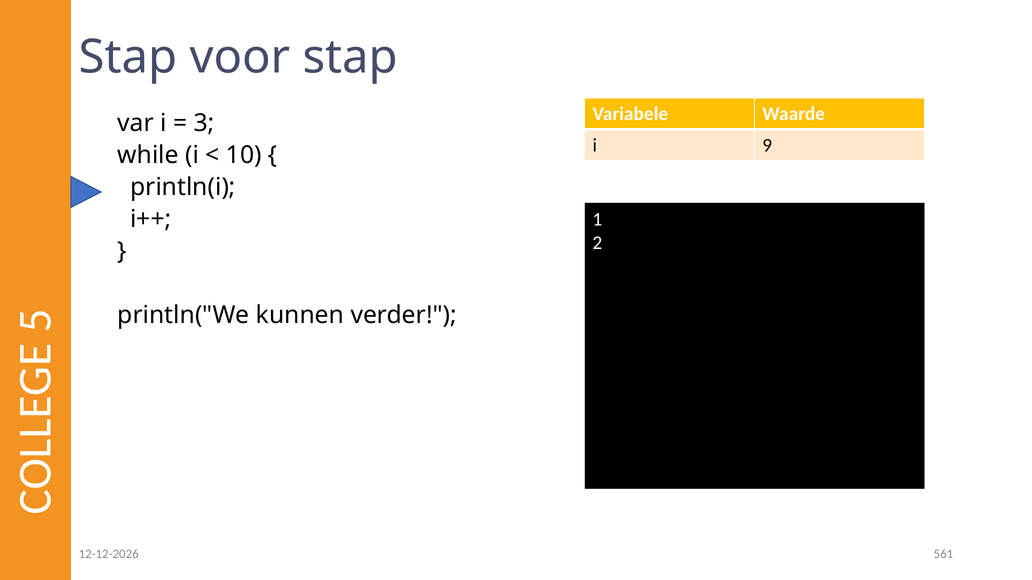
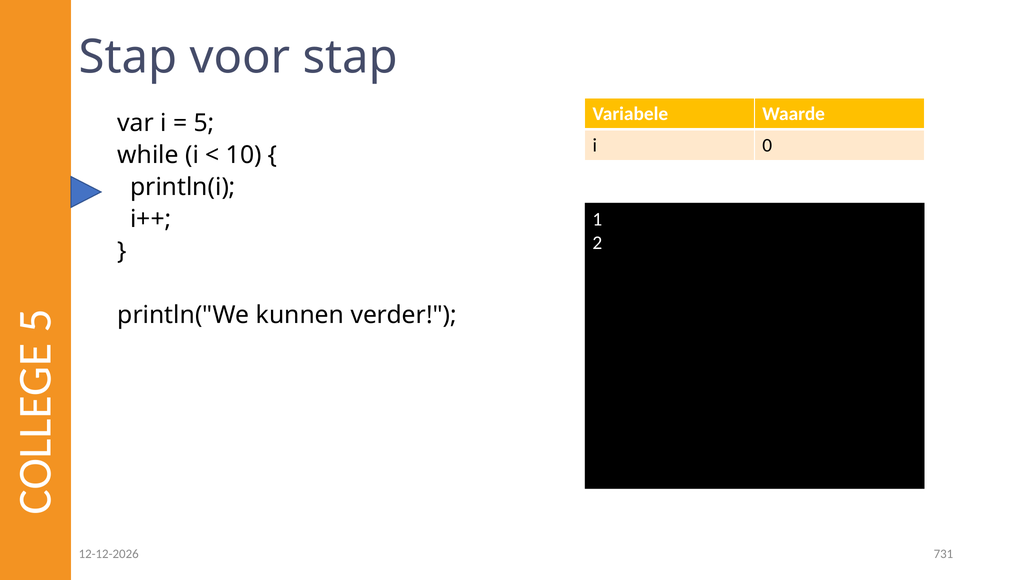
3: 3 -> 5 (204, 123)
9: 9 -> 0 (767, 145)
561: 561 -> 731 (943, 554)
